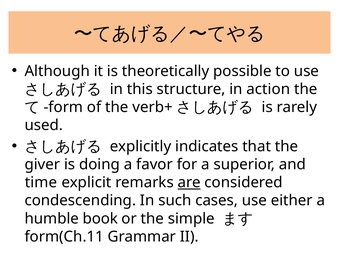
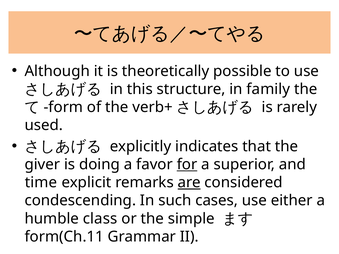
action: action -> family (268, 89)
for underline: none -> present (187, 165)
book: book -> class (100, 219)
